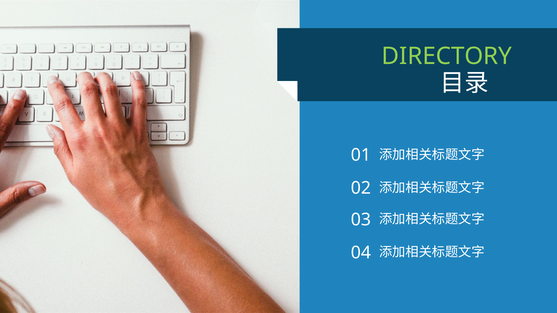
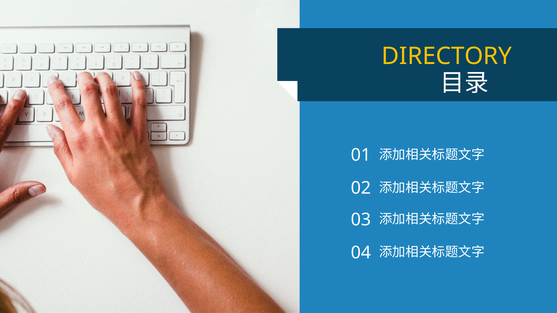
DIRECTORY colour: light green -> yellow (447, 56)
